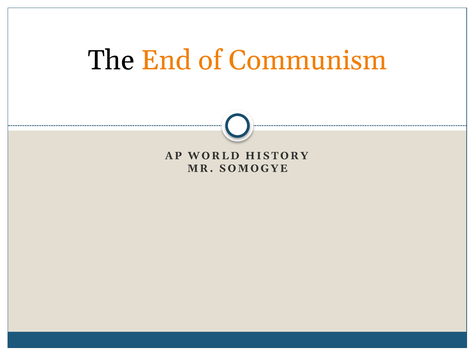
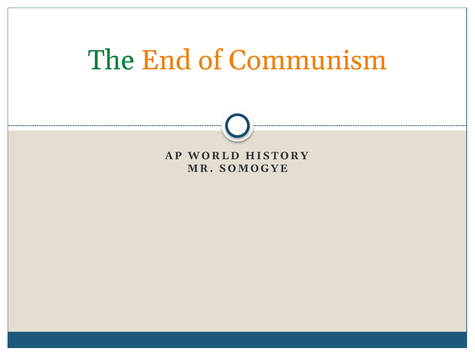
The colour: black -> green (111, 61)
